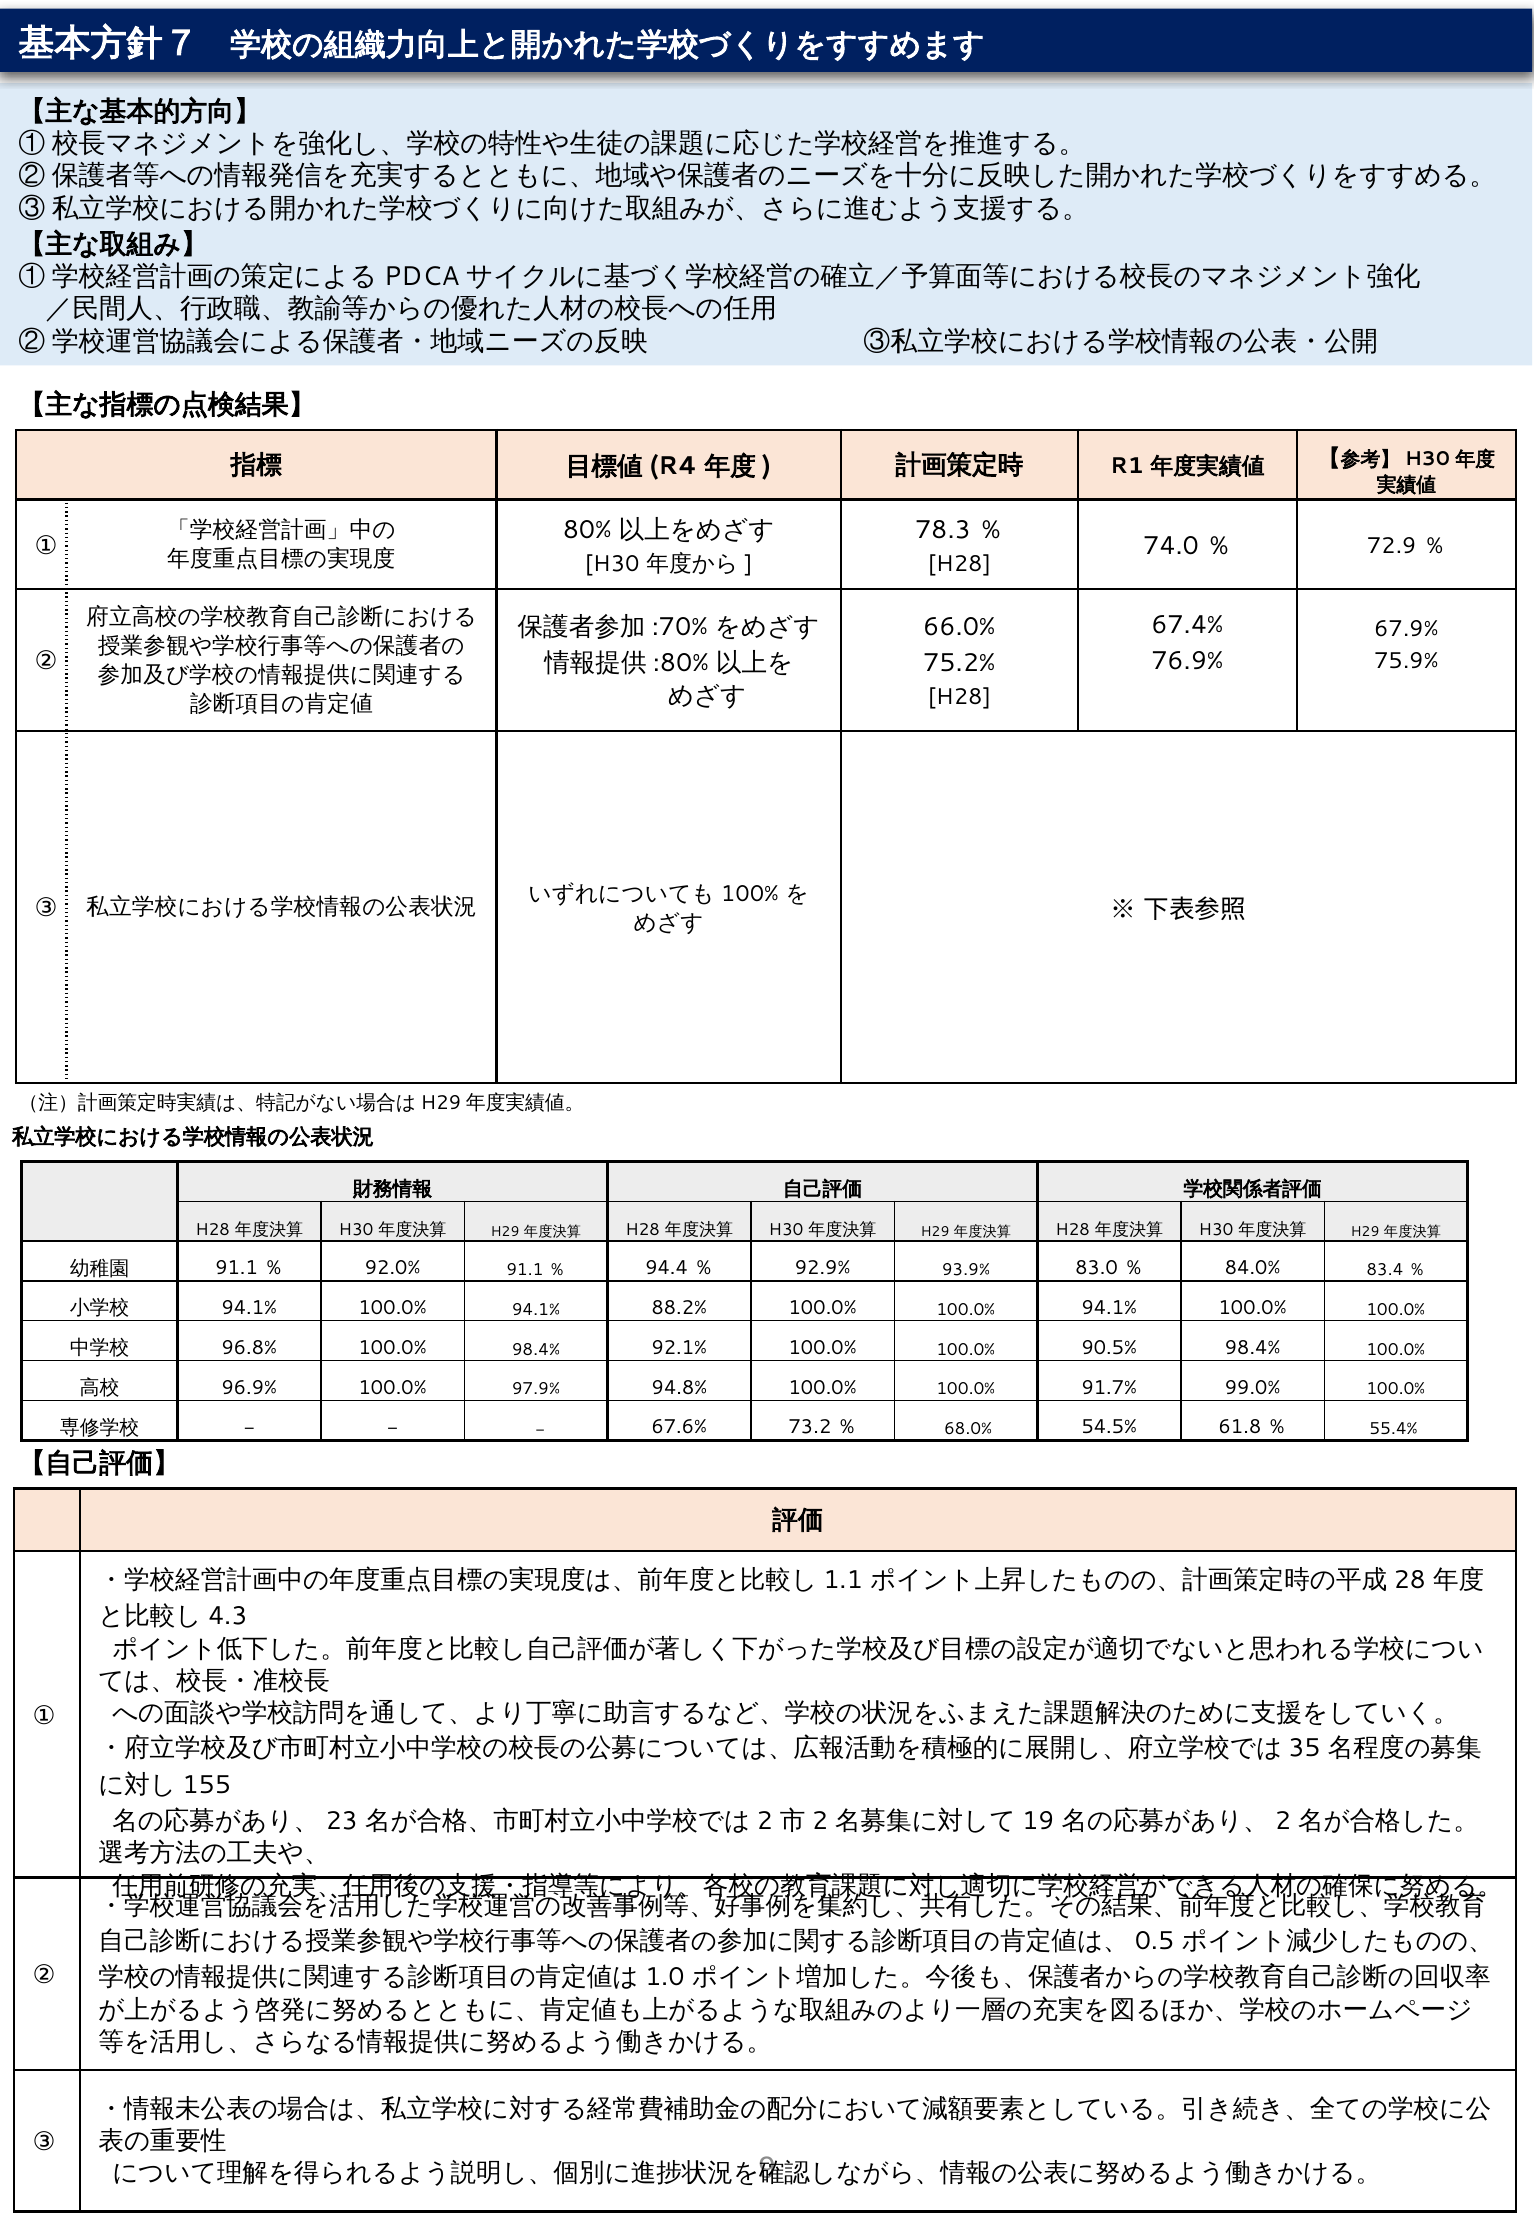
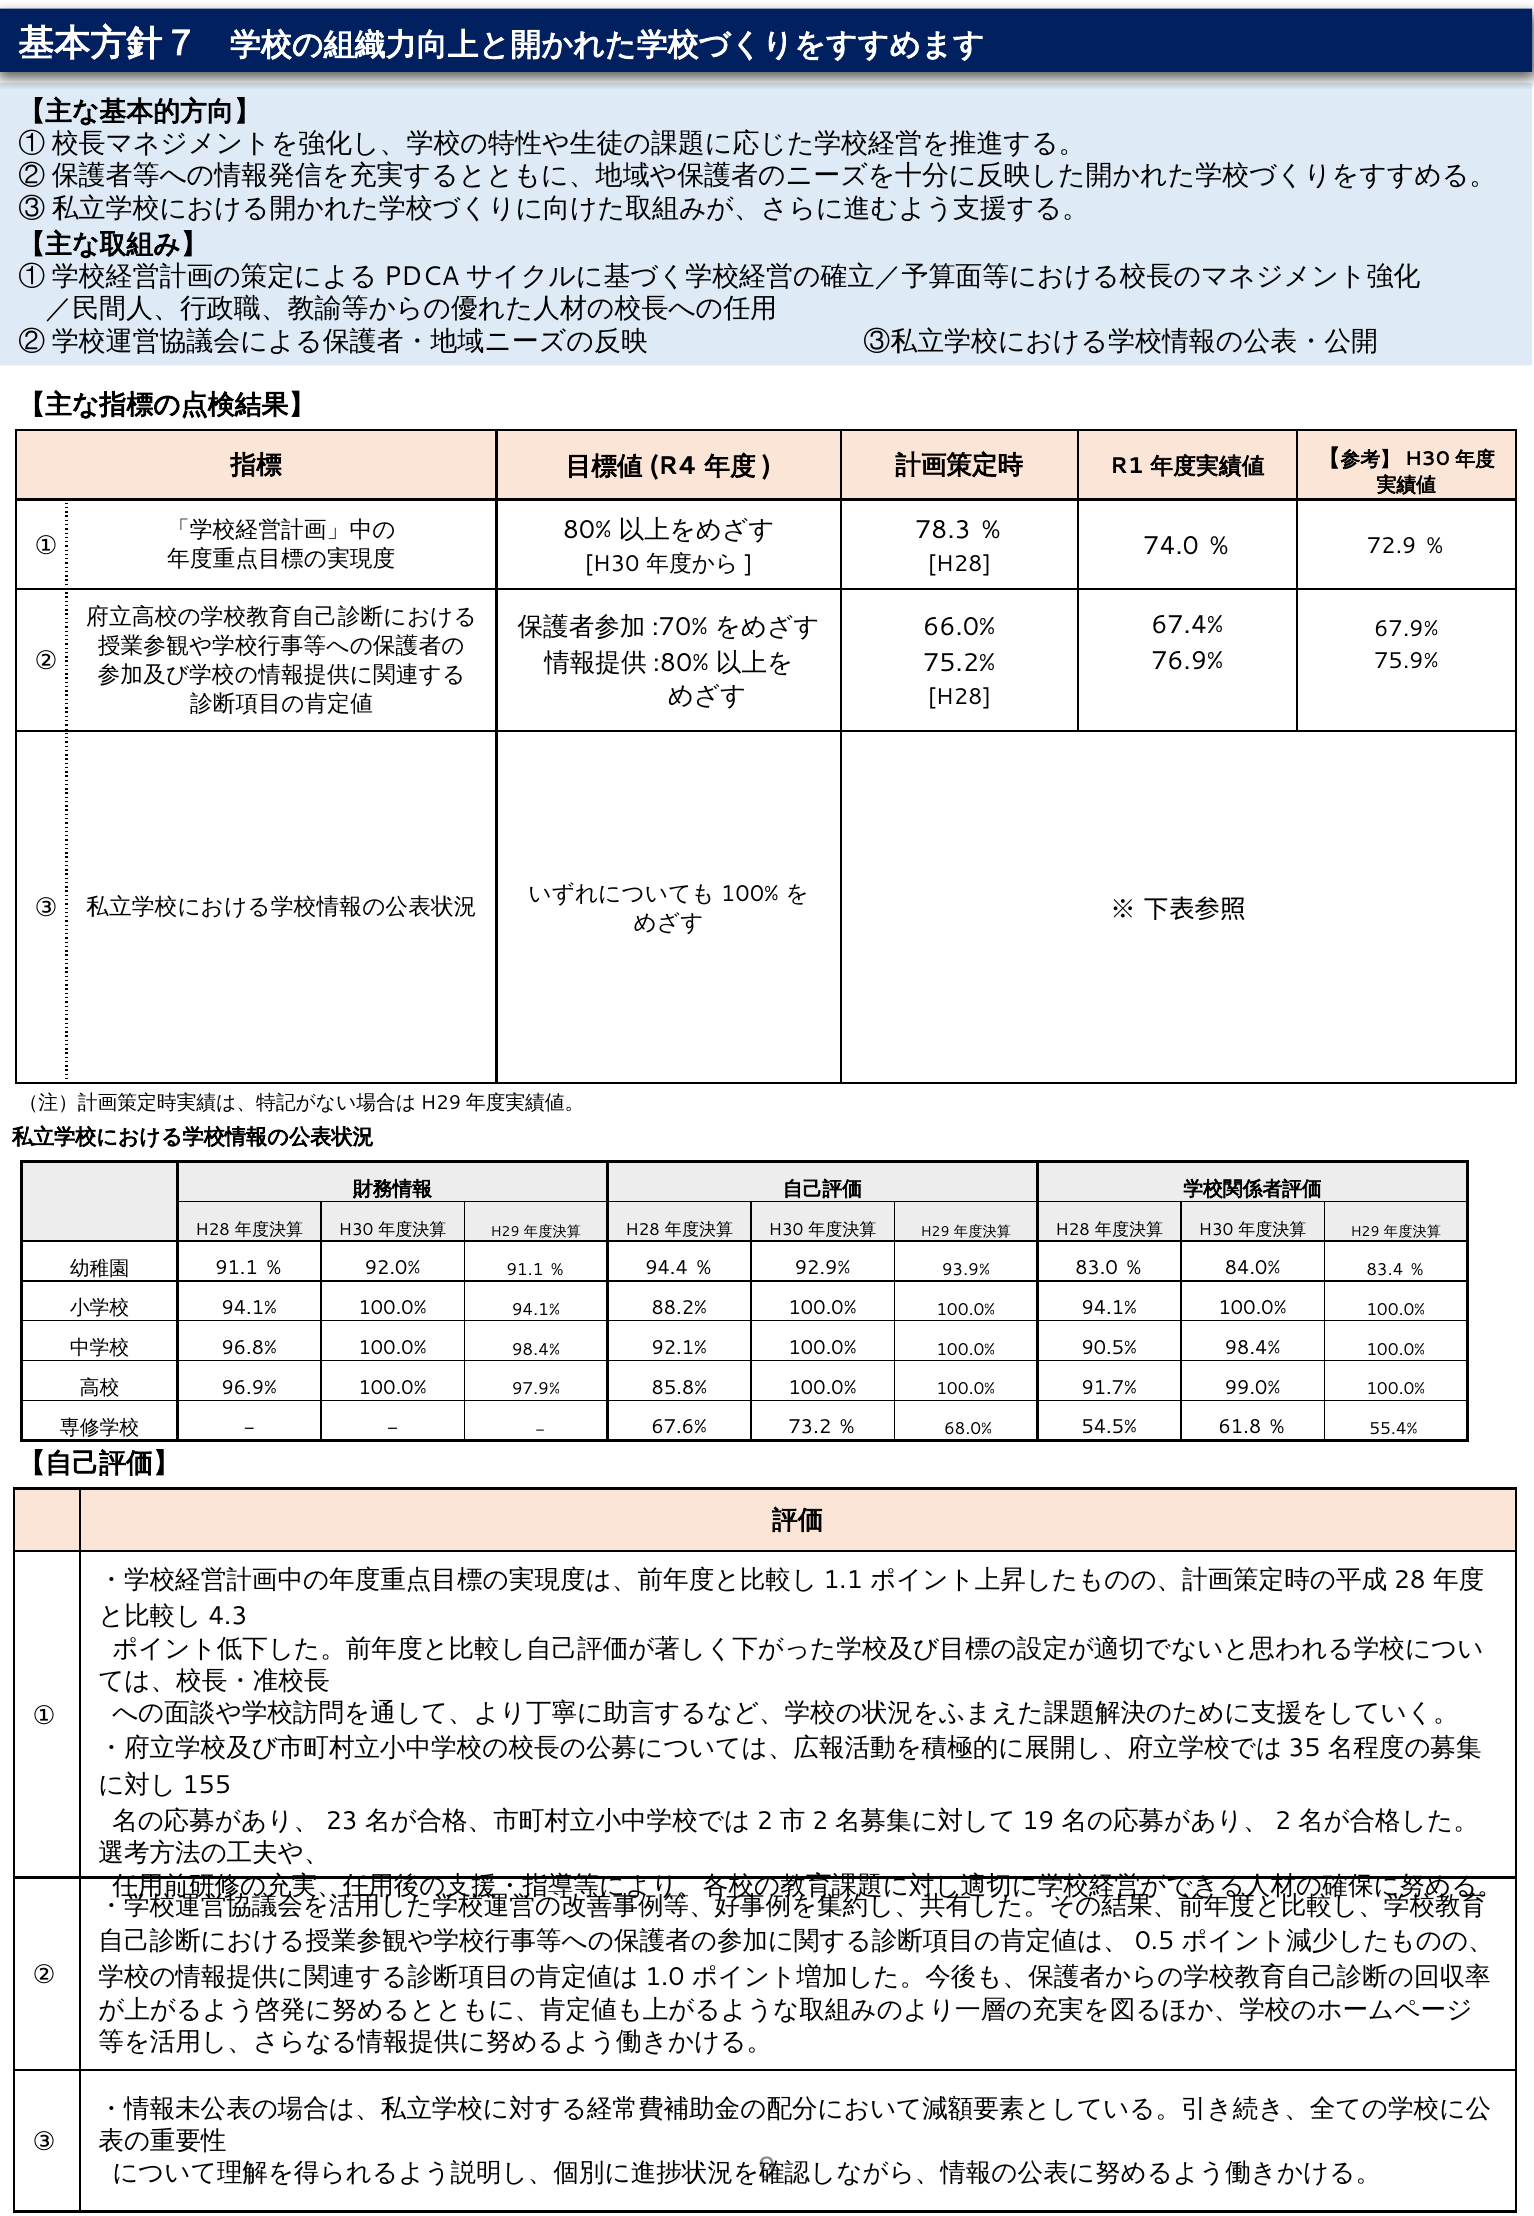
94.8%: 94.8% -> 85.8% (679, 1387)
